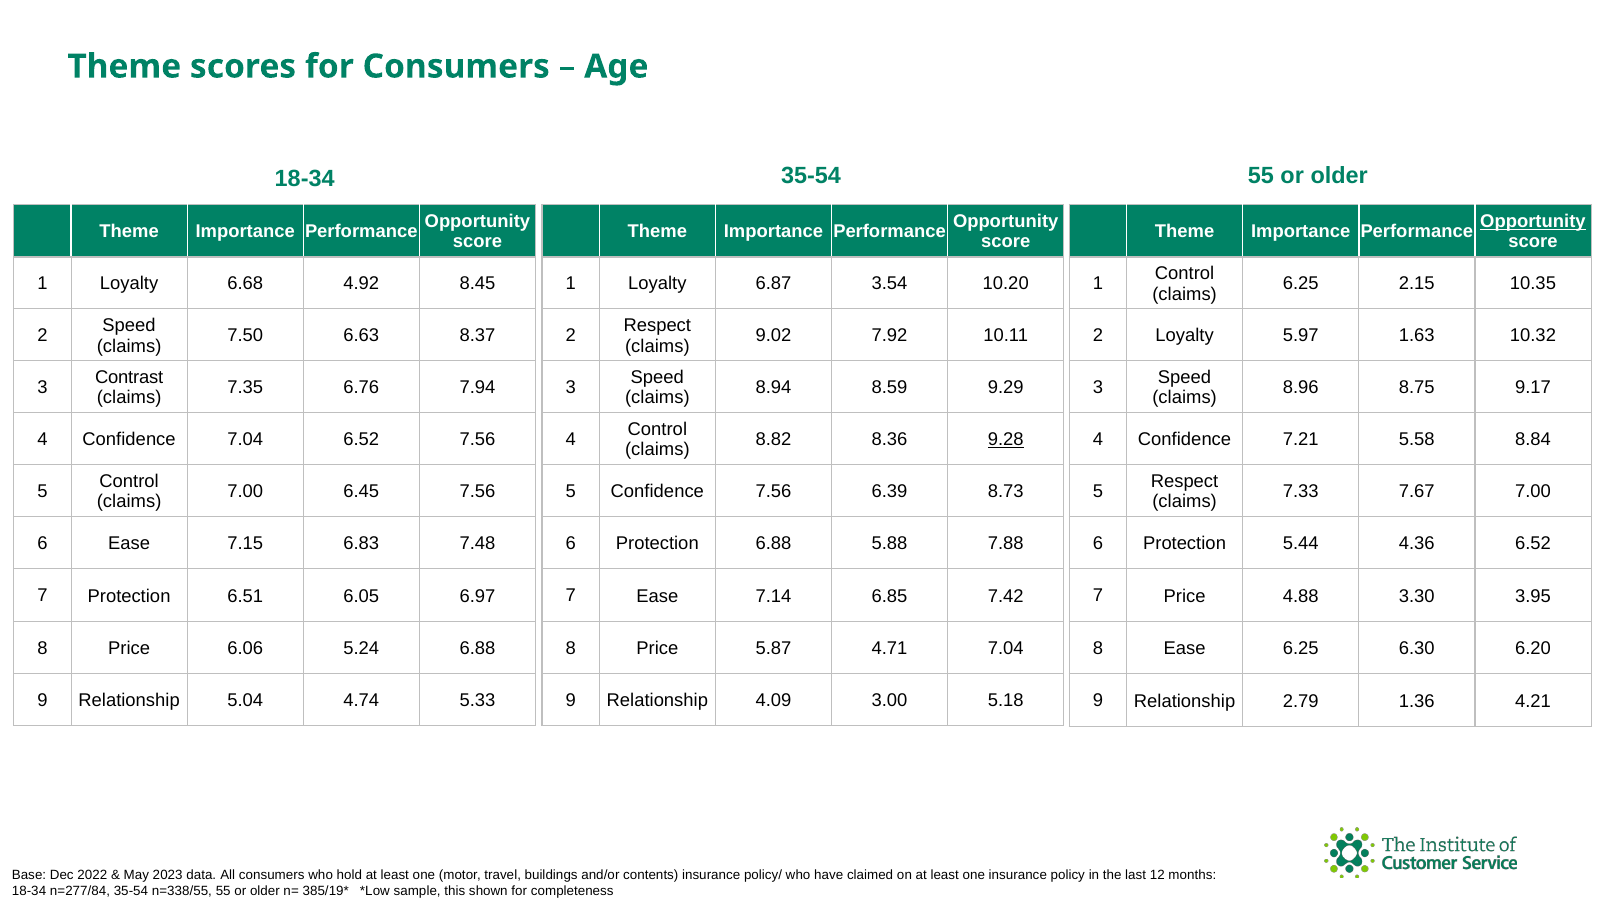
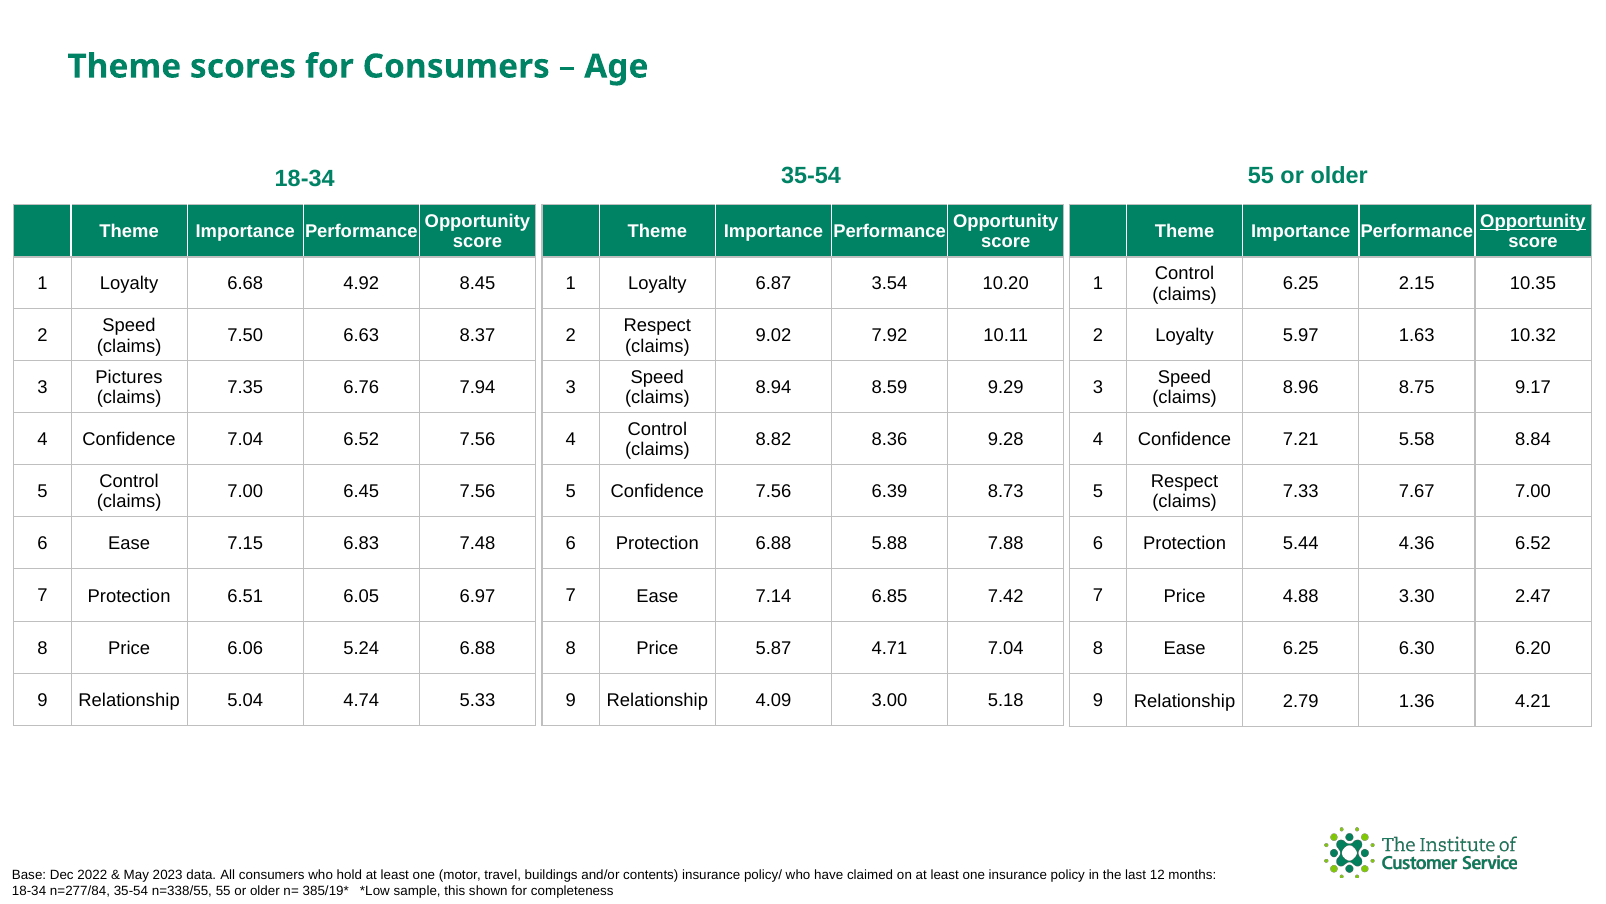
Contrast: Contrast -> Pictures (129, 377)
9.28 underline: present -> none (1006, 439)
3.95: 3.95 -> 2.47 (1533, 596)
